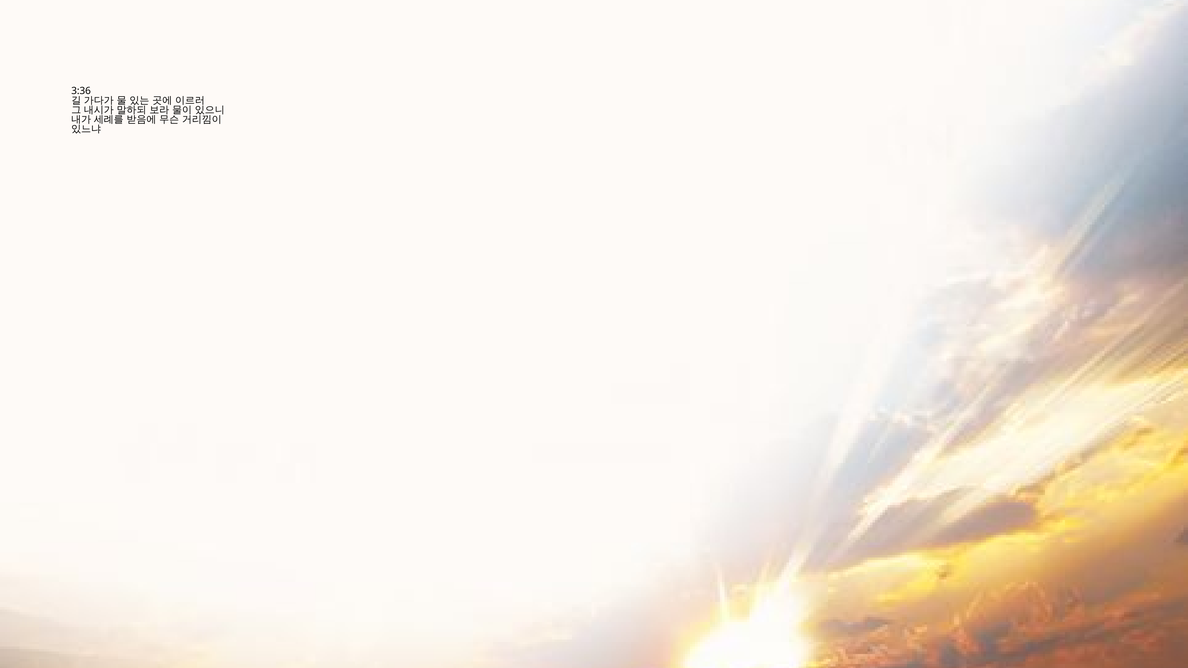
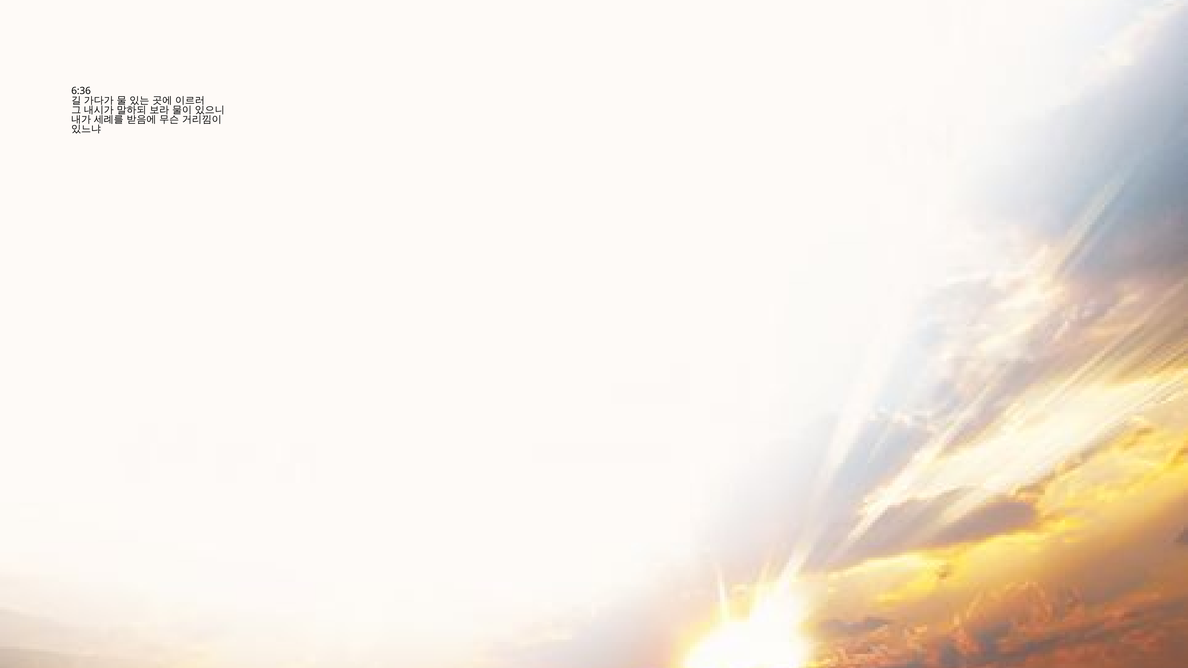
3:36: 3:36 -> 6:36 (81, 91)
